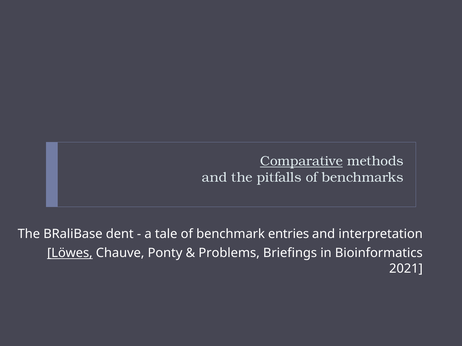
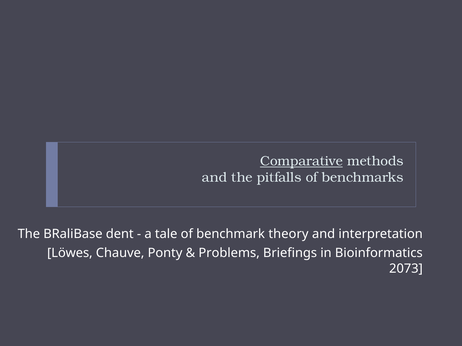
entries: entries -> theory (288, 234)
Löwes underline: present -> none (70, 253)
2021: 2021 -> 2073 (406, 269)
